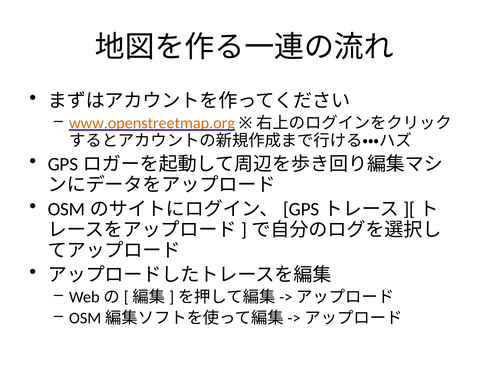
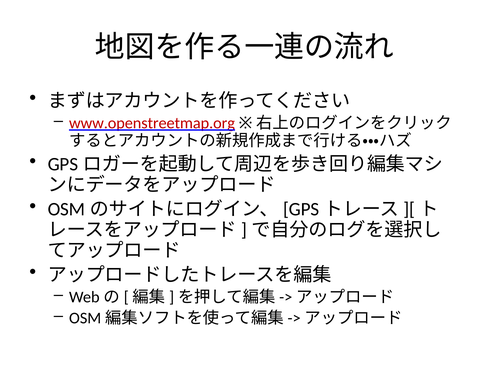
www.openstreetmap.org colour: orange -> red (152, 123)
